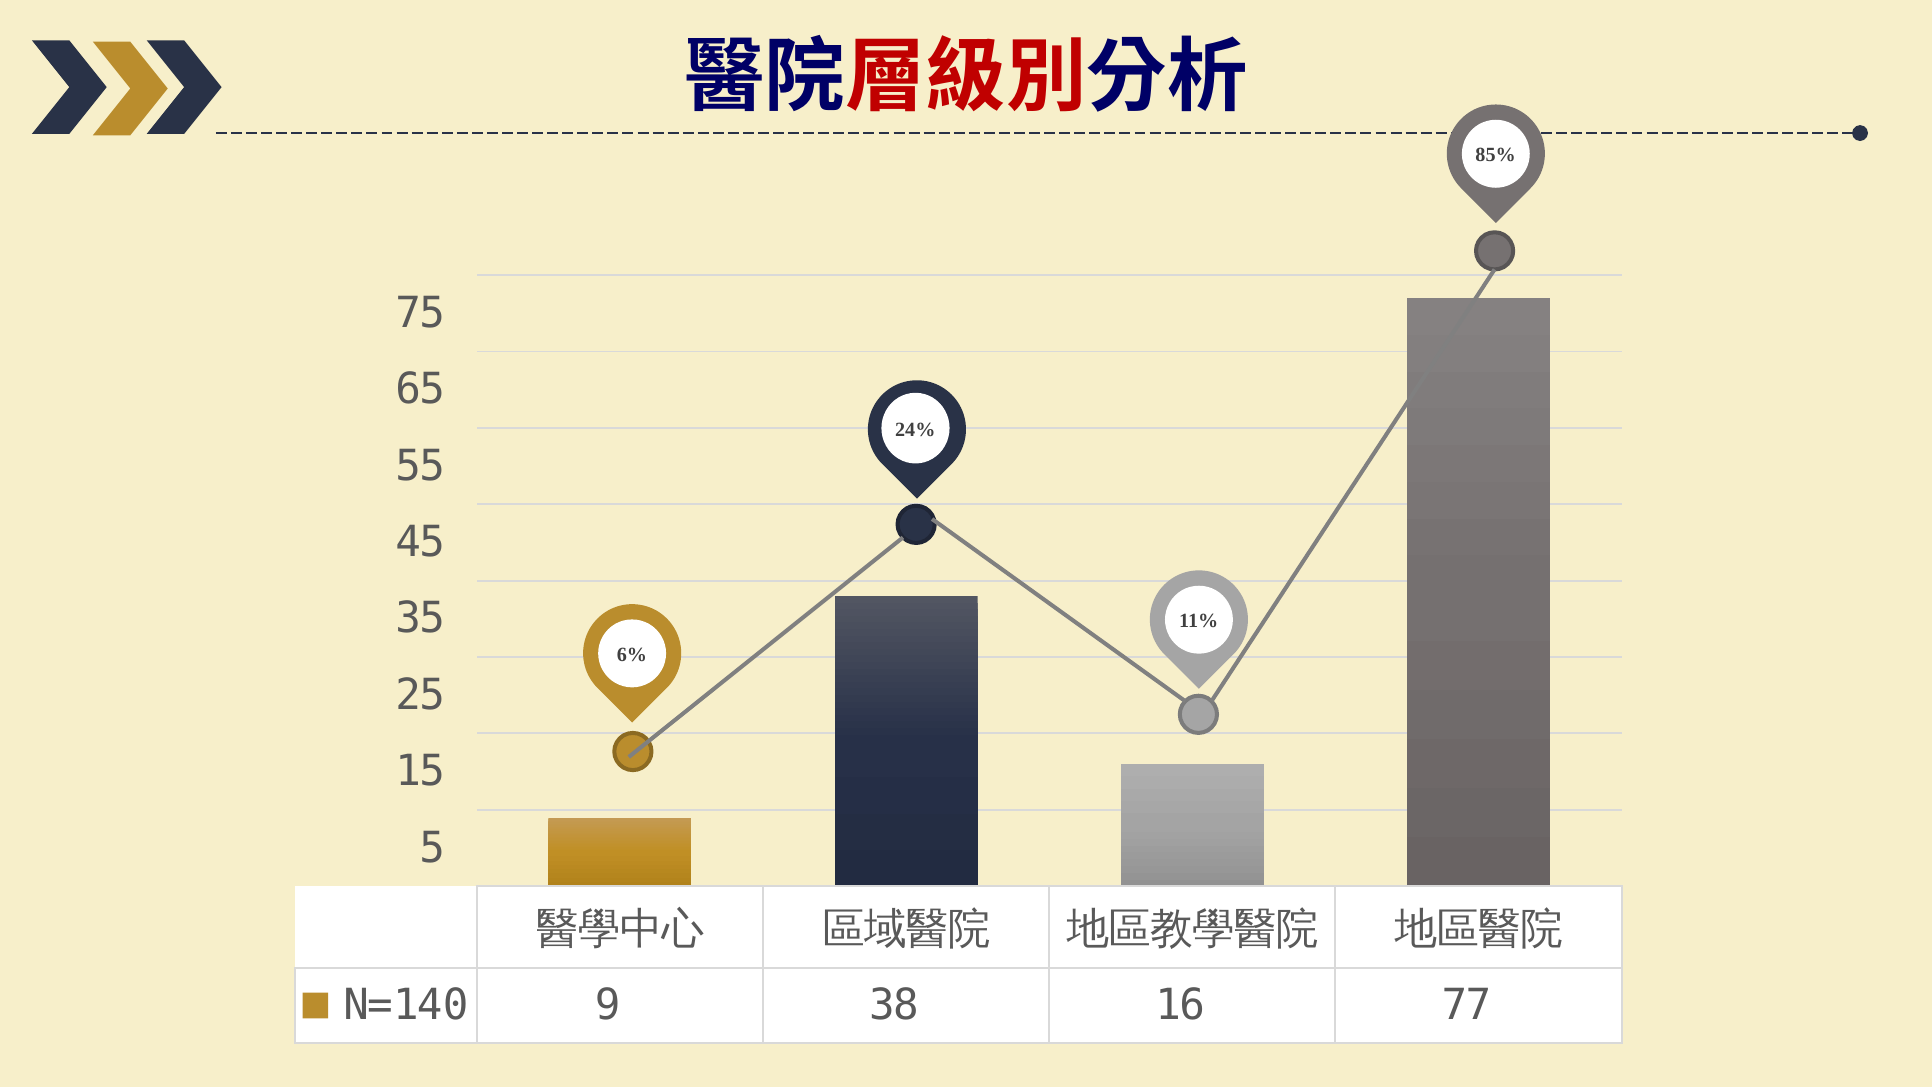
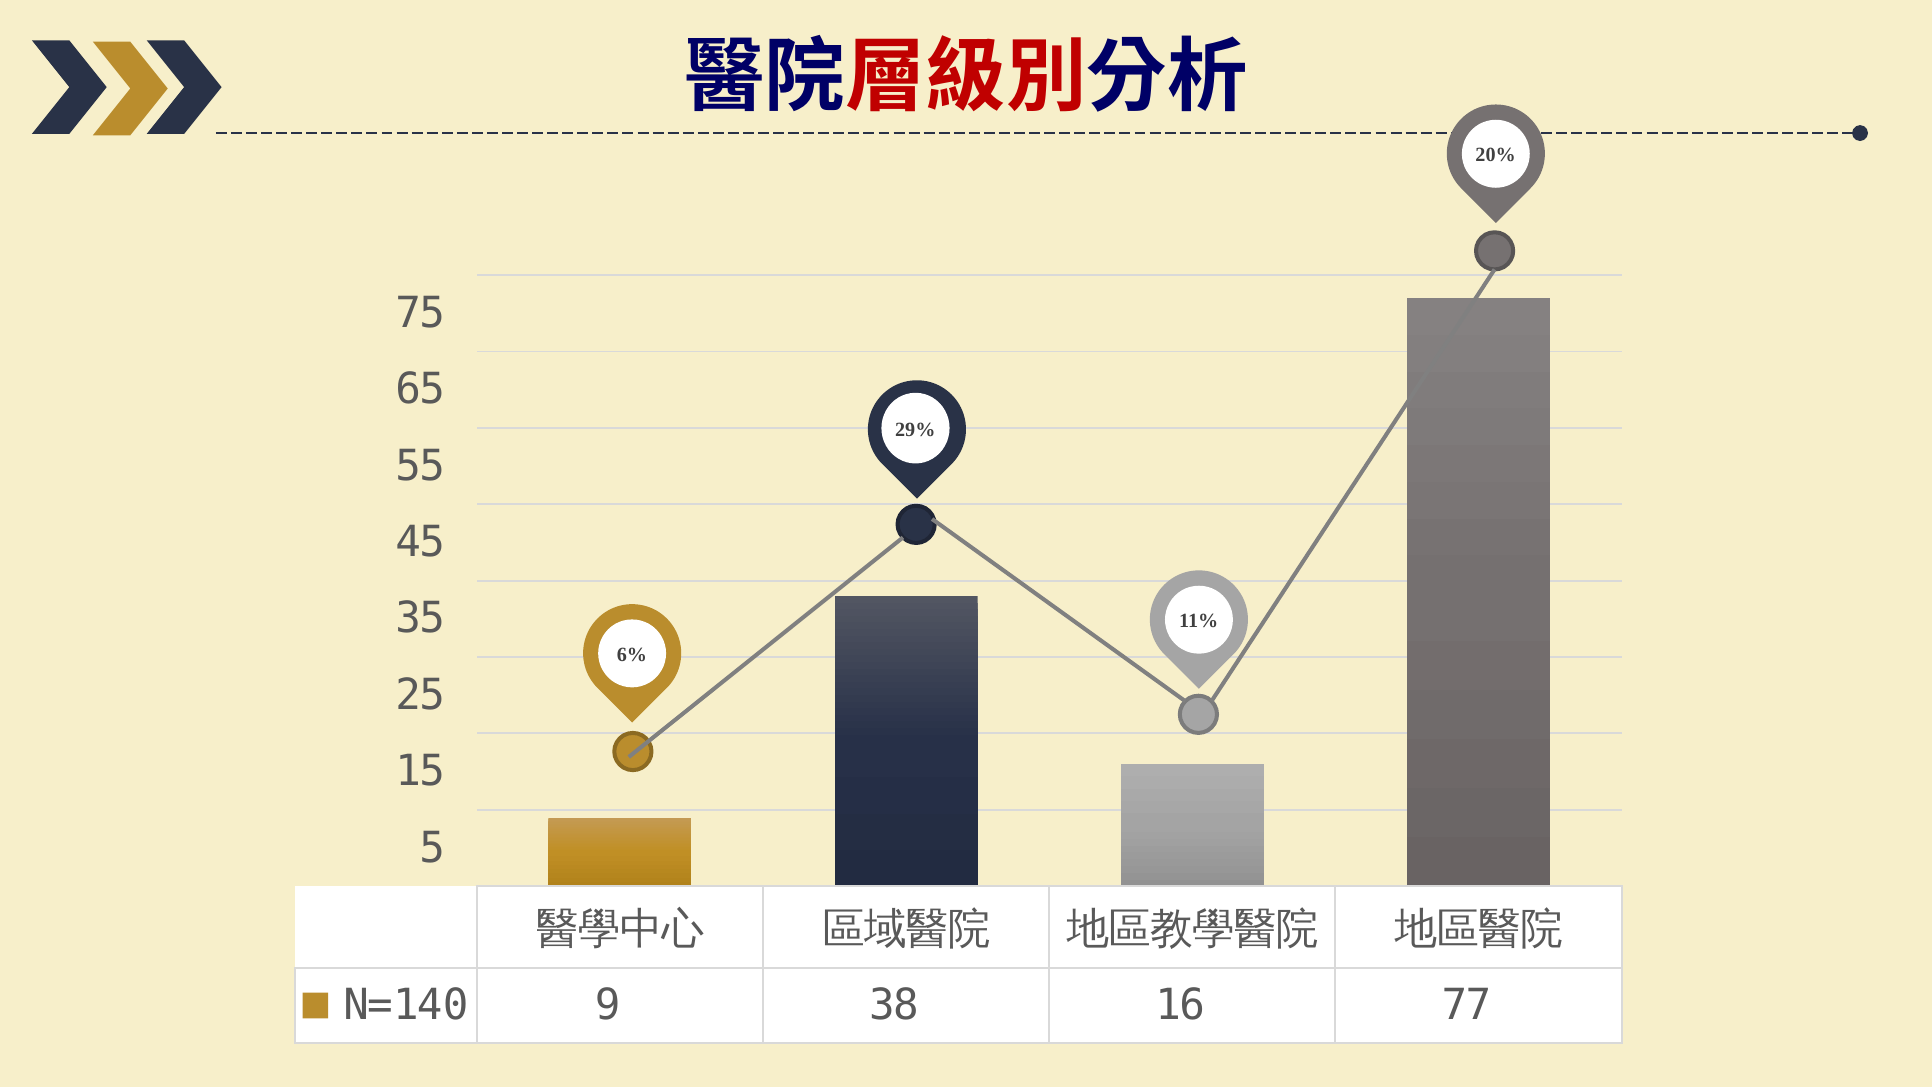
85%: 85% -> 20% (1496, 155)
24%: 24% -> 29% (915, 429)
